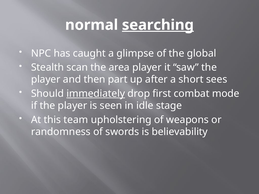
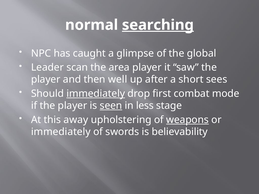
Stealth: Stealth -> Leader (47, 67)
part: part -> well (118, 80)
seen underline: none -> present (111, 106)
idle: idle -> less (145, 106)
team: team -> away (76, 120)
weapons underline: none -> present (187, 120)
randomness: randomness -> immediately (61, 132)
